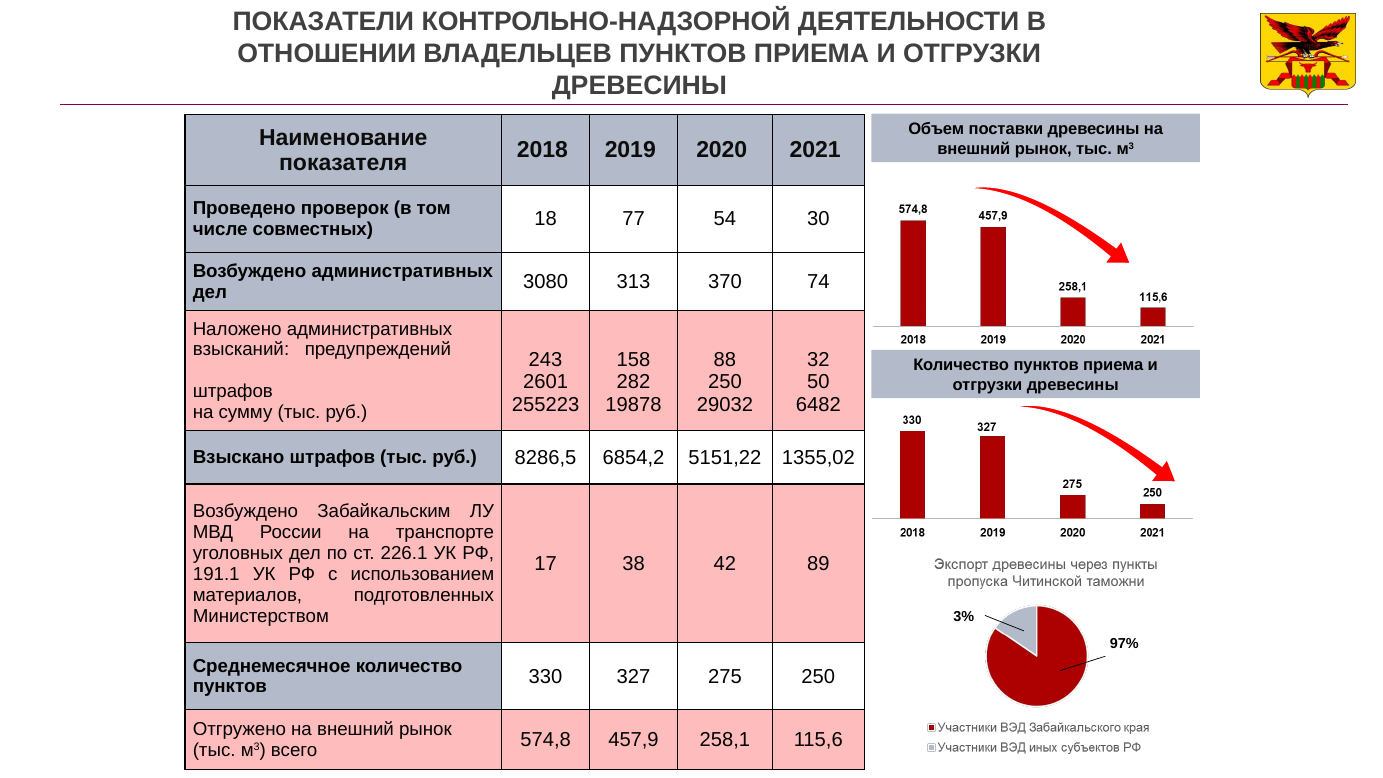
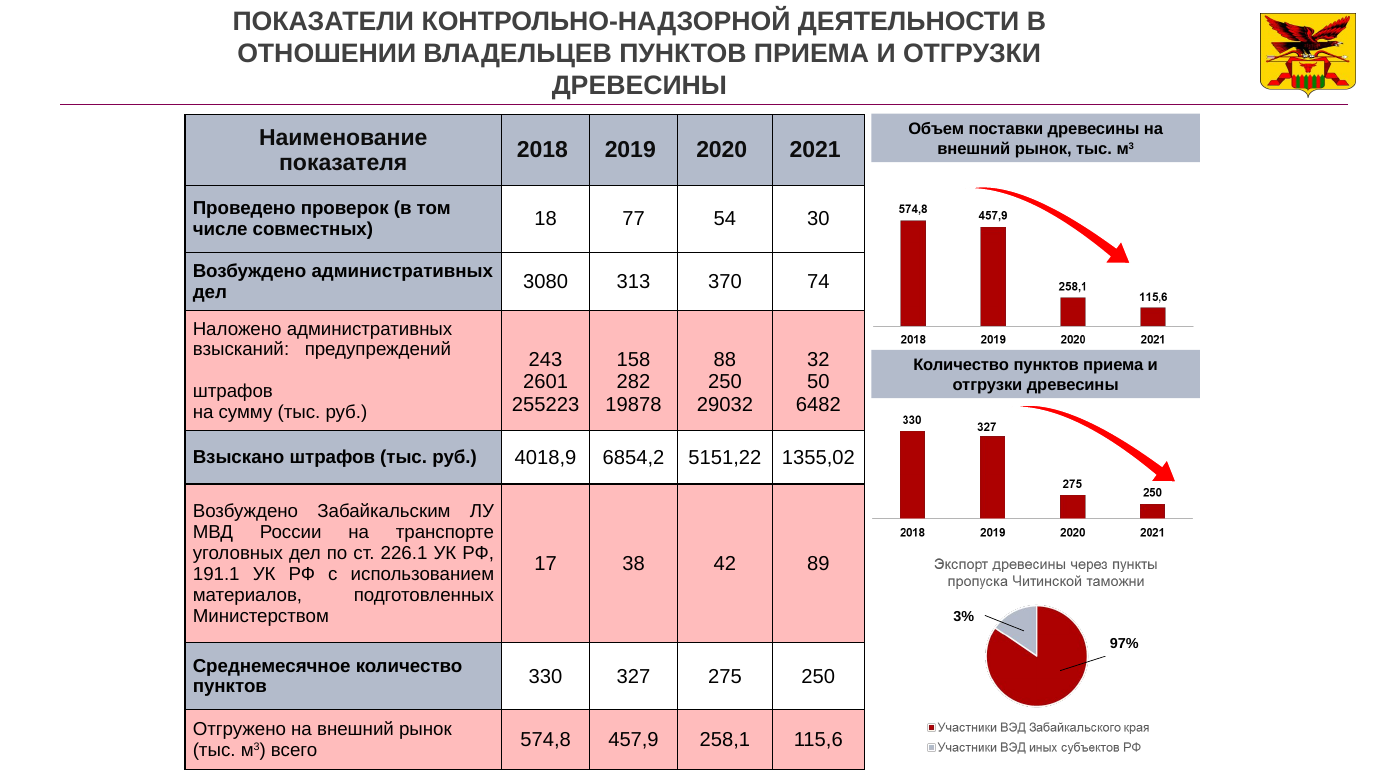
8286,5: 8286,5 -> 4018,9 (546, 458)
